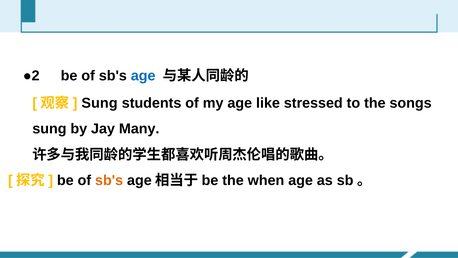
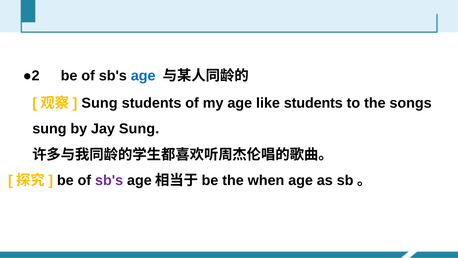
like stressed: stressed -> students (313, 103)
Jay Many: Many -> Sung (139, 129)
sb's colour: orange -> purple (109, 180)
